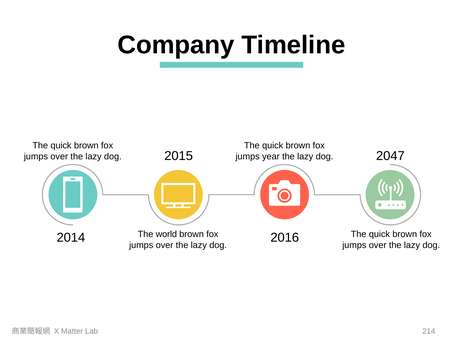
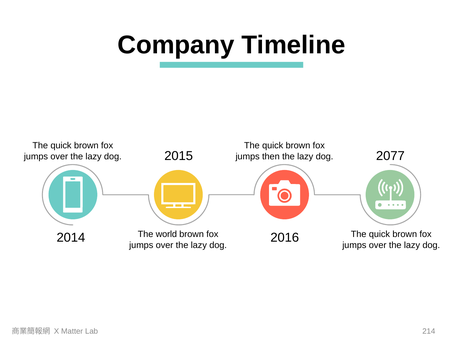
2047: 2047 -> 2077 (390, 156)
year: year -> then (271, 157)
